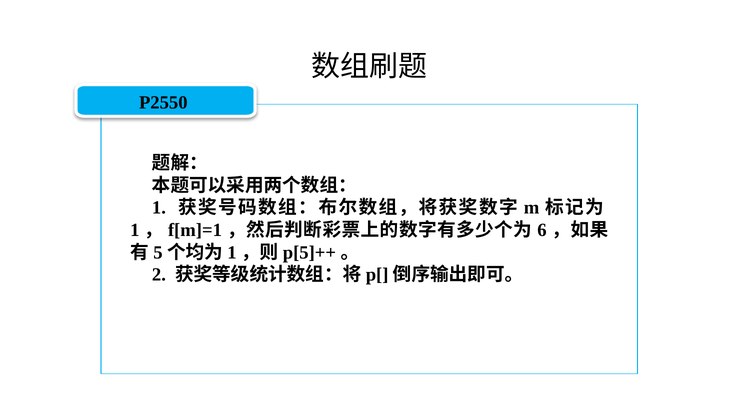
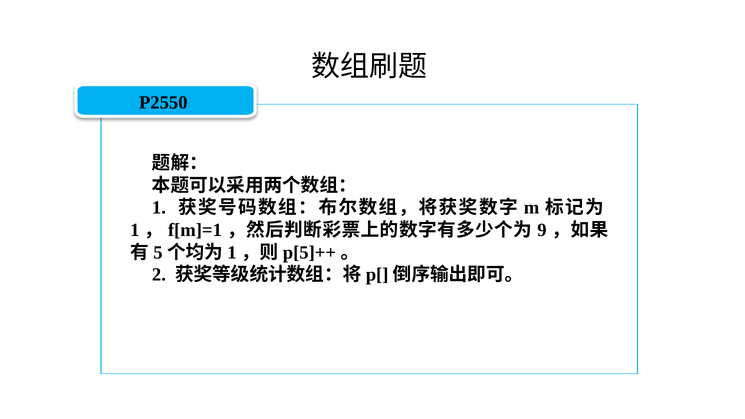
6: 6 -> 9 (542, 230)
